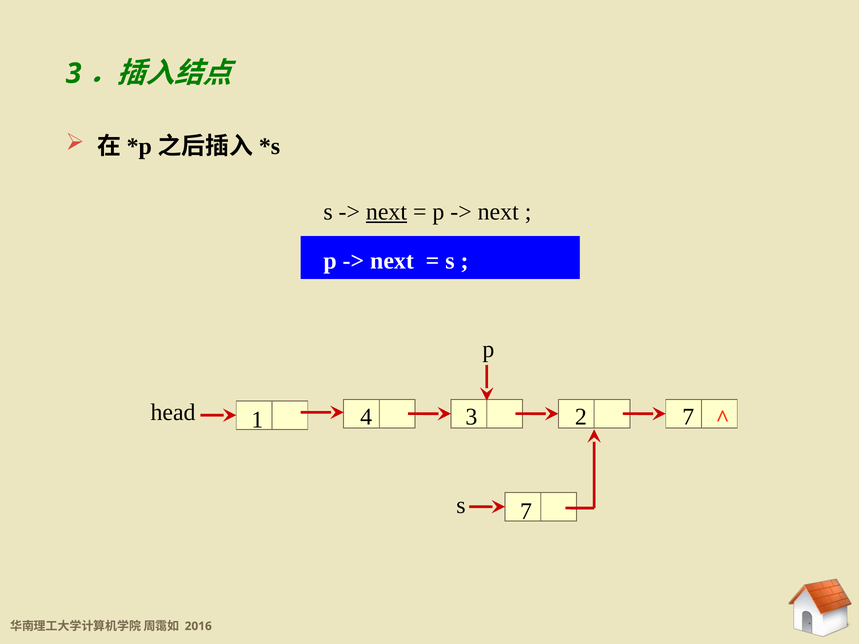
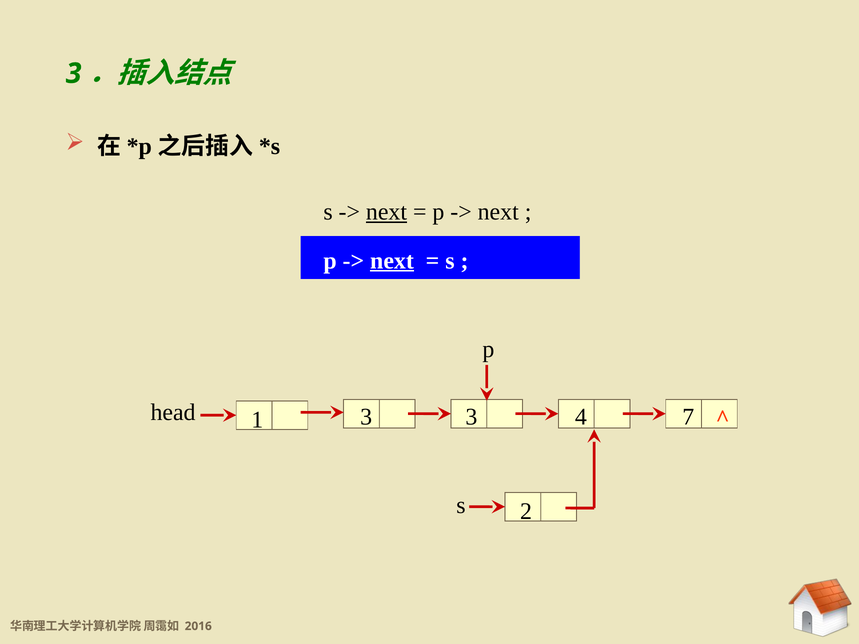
next underline: none -> present (392, 261)
2: 2 -> 4 (581, 417)
1 4: 4 -> 3 (366, 417)
s 7: 7 -> 2 (526, 511)
